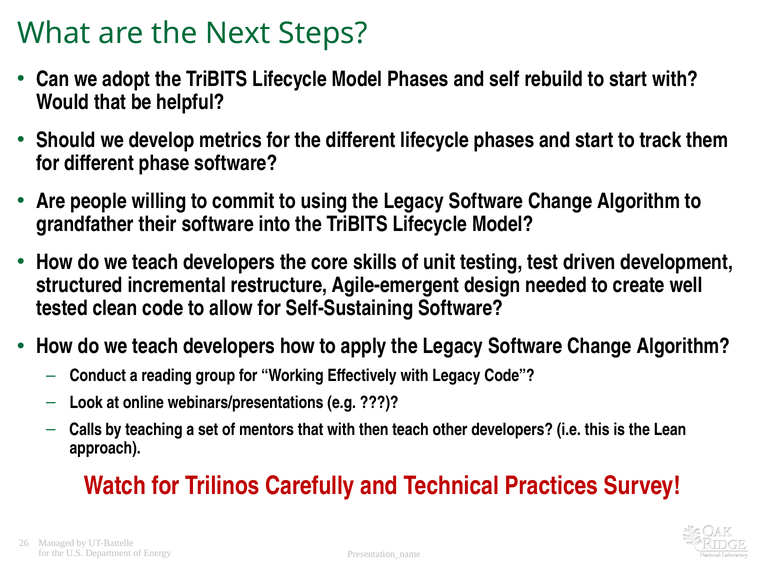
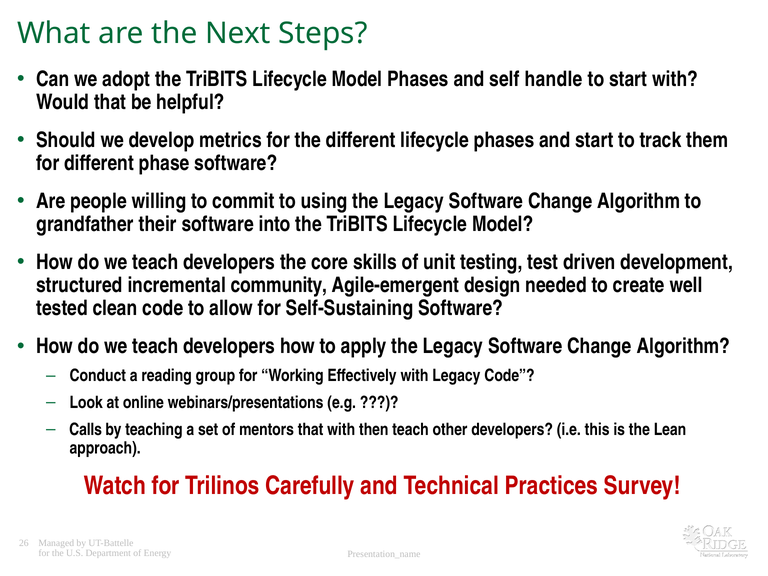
rebuild: rebuild -> handle (554, 79)
restructure: restructure -> community (279, 285)
